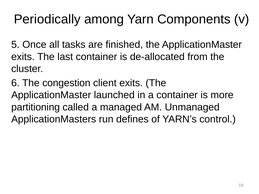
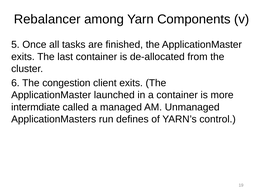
Periodically: Periodically -> Rebalancer (47, 19)
partitioning: partitioning -> intermdiate (36, 107)
